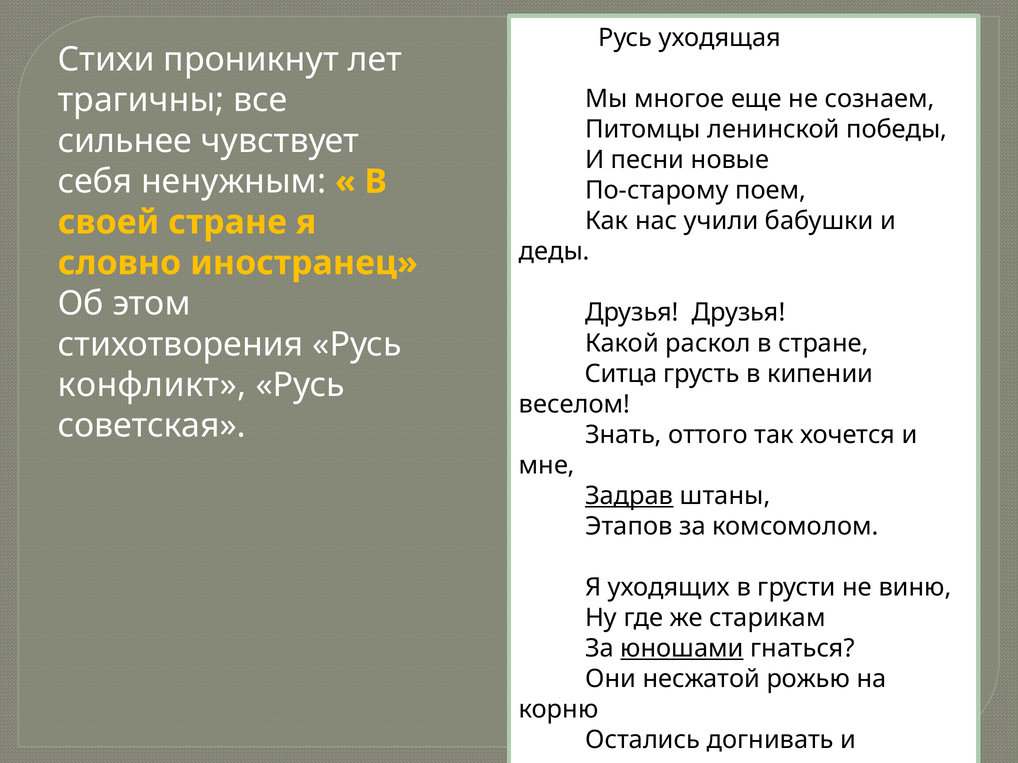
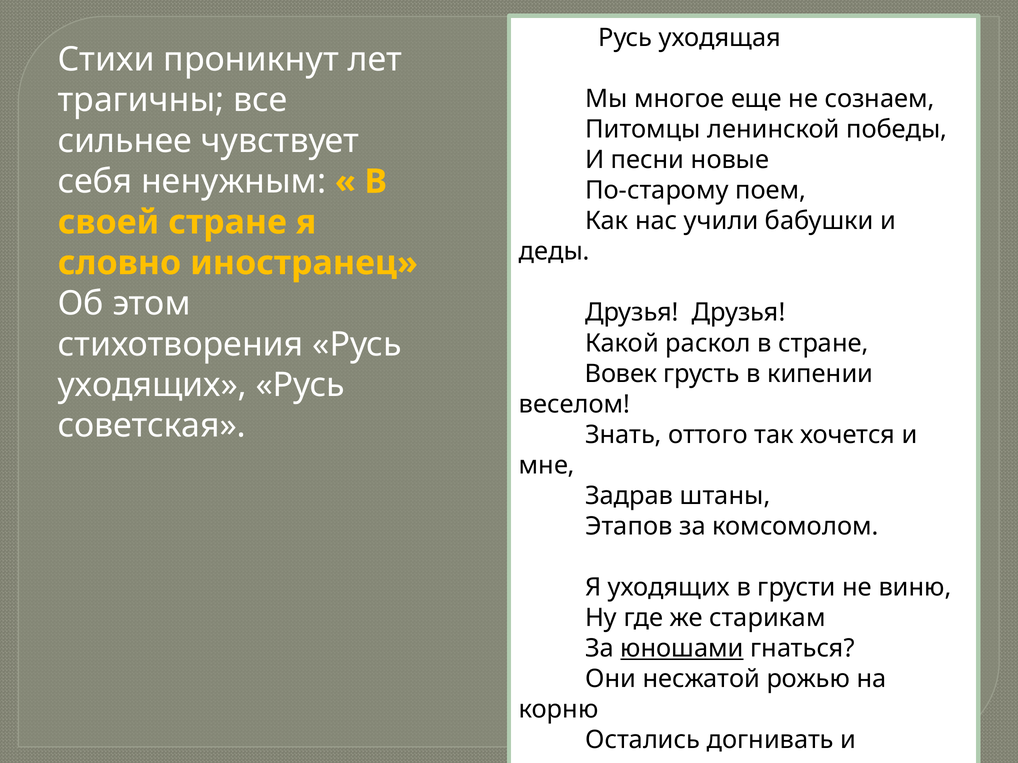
Ситца: Ситца -> Вовек (621, 374)
конфликт: конфликт -> уходящих (152, 385)
Задрав underline: present -> none (629, 496)
